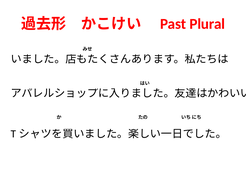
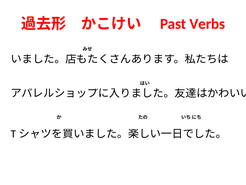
Plural: Plural -> Verbs (207, 24)
